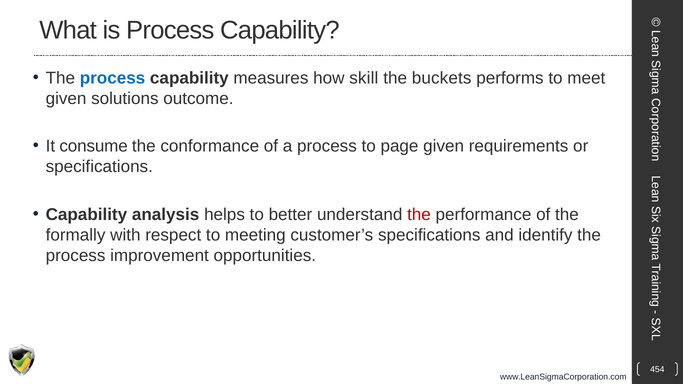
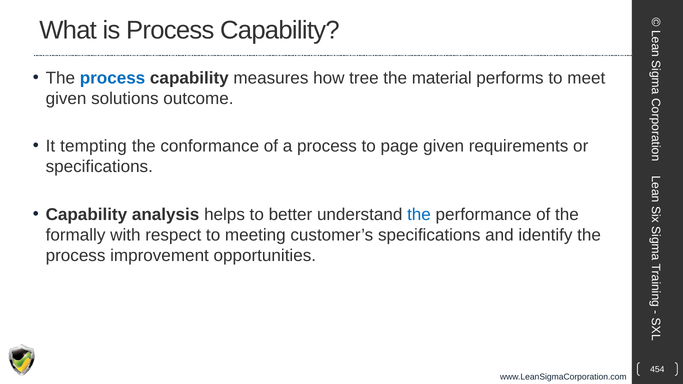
skill: skill -> tree (364, 78)
buckets: buckets -> material (442, 78)
consume: consume -> tempting (93, 146)
the colour: red -> blue (419, 215)
